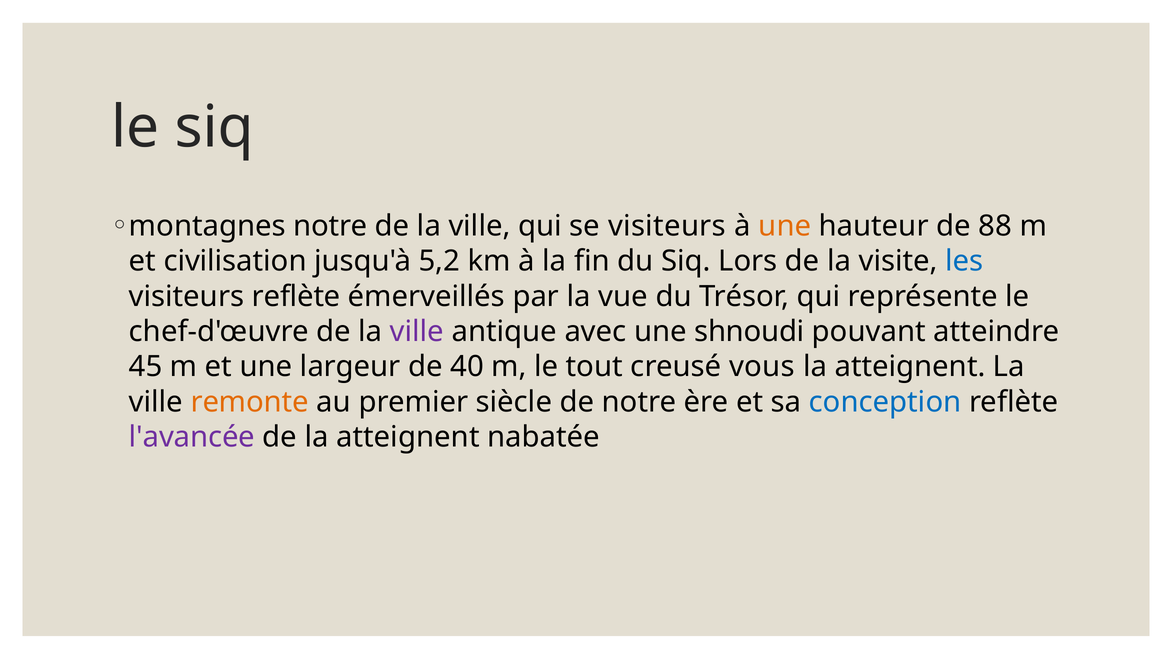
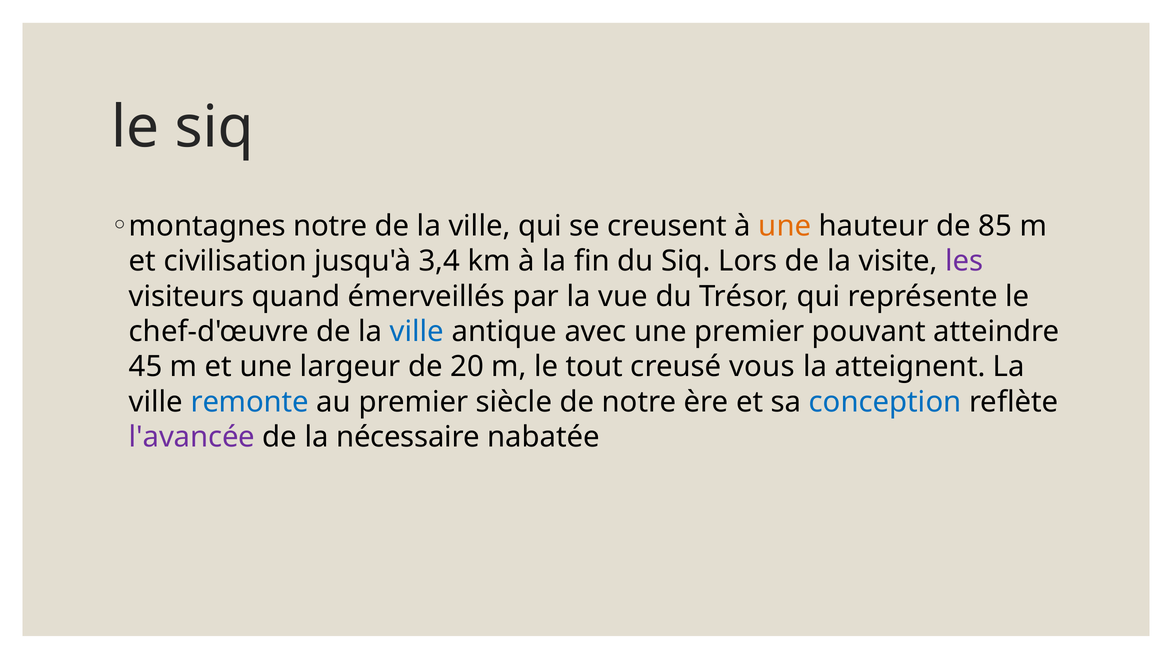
se visiteurs: visiteurs -> creusent (667, 226)
88: 88 -> 85 (995, 226)
5,2: 5,2 -> 3,4 (439, 261)
les colour: blue -> purple (964, 261)
visiteurs reflète: reflète -> quand (296, 297)
ville colour: purple -> blue (417, 332)
une shnoudi: shnoudi -> premier (749, 332)
40: 40 -> 20 (467, 367)
remonte colour: orange -> blue (250, 402)
de la atteignent: atteignent -> nécessaire (408, 437)
